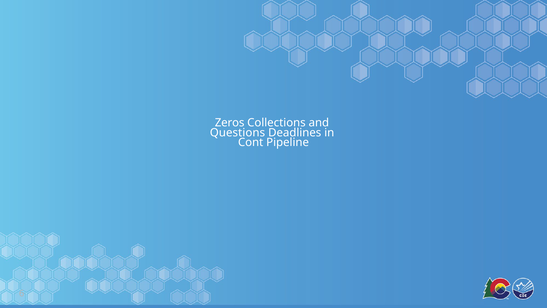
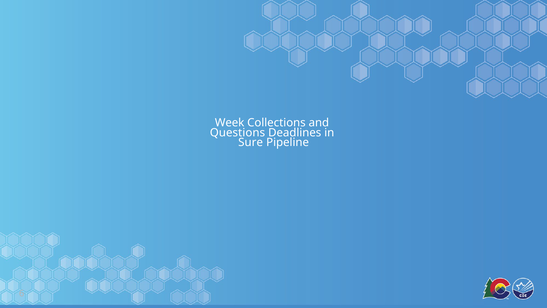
Zeros: Zeros -> Week (230, 123)
Cont: Cont -> Sure (251, 142)
